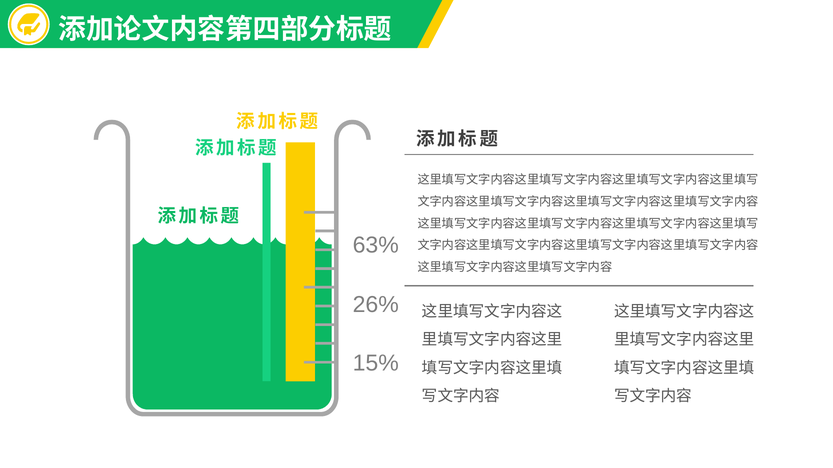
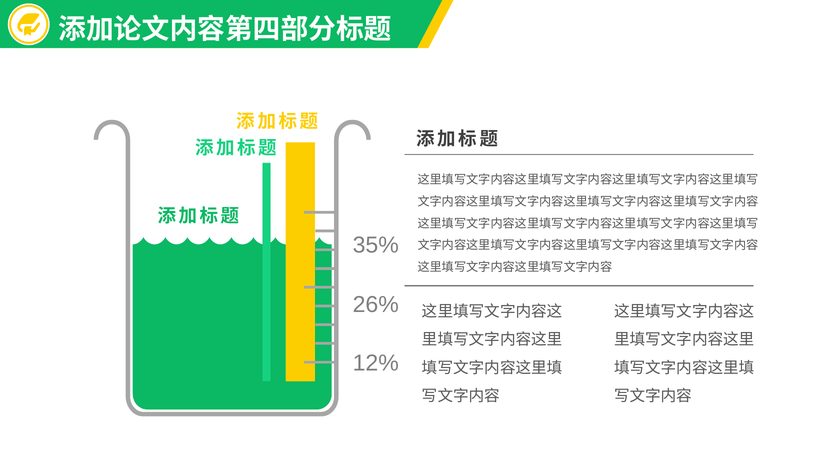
63%: 63% -> 35% (376, 246)
15%: 15% -> 12% (376, 364)
